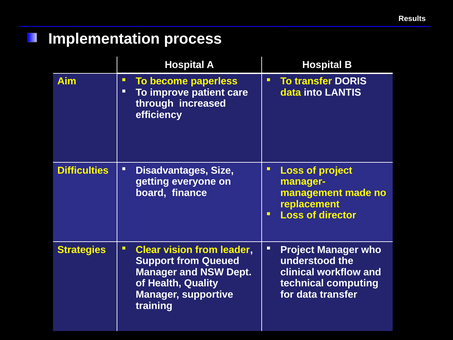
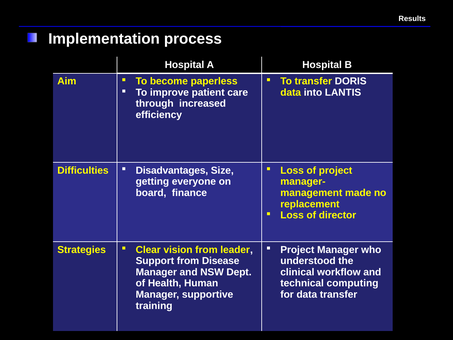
Queued: Queued -> Disease (221, 261)
Quality: Quality -> Human (201, 283)
